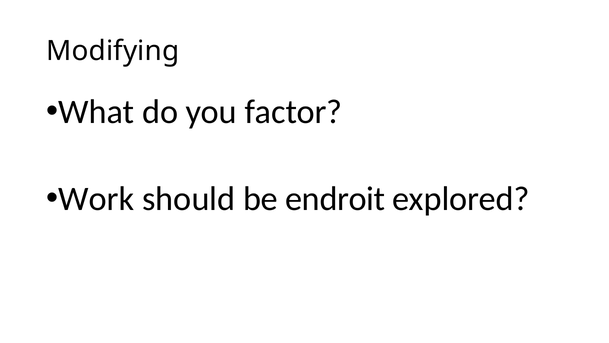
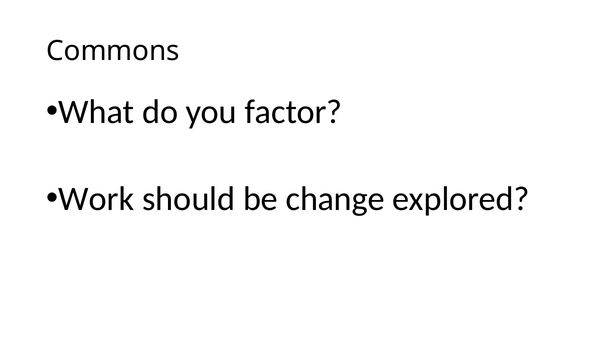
Modifying: Modifying -> Commons (113, 51)
endroit: endroit -> change (335, 198)
